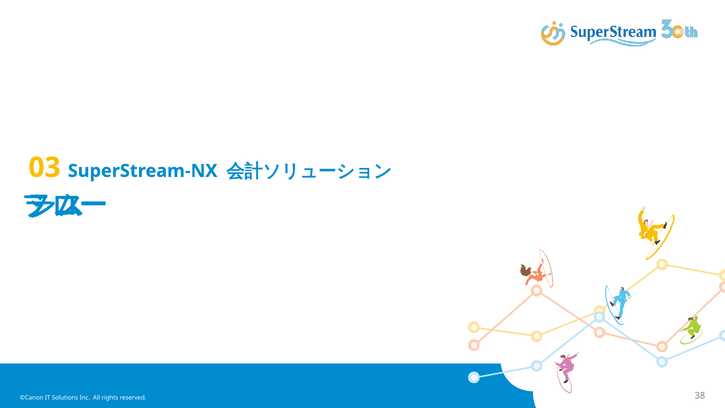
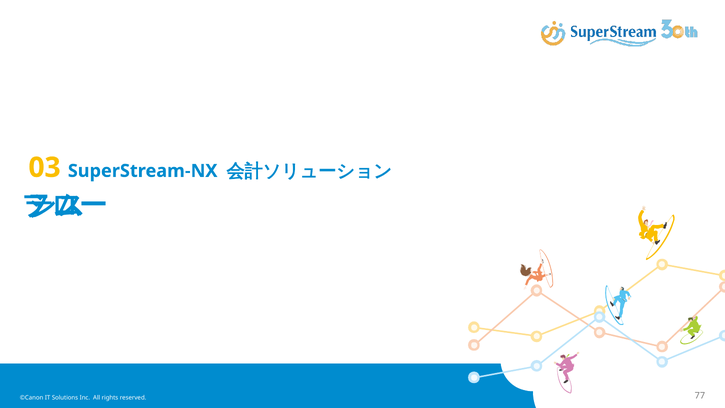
38: 38 -> 77 (700, 395)
